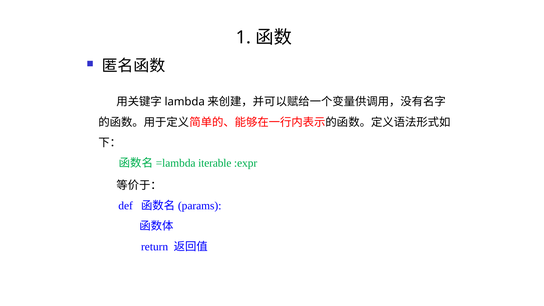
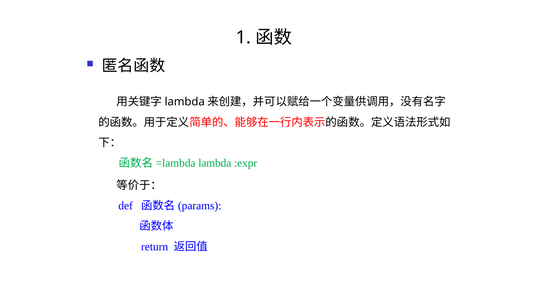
iterable: iterable -> lambda (215, 163)
